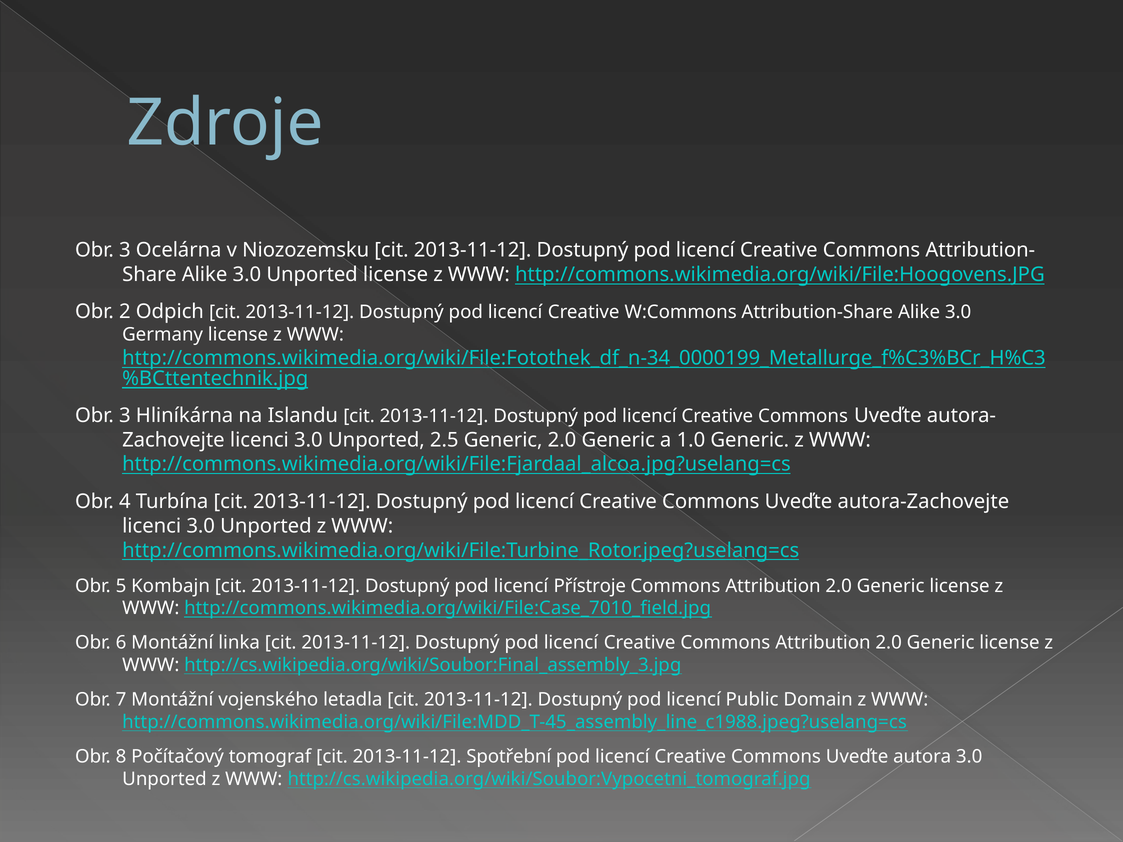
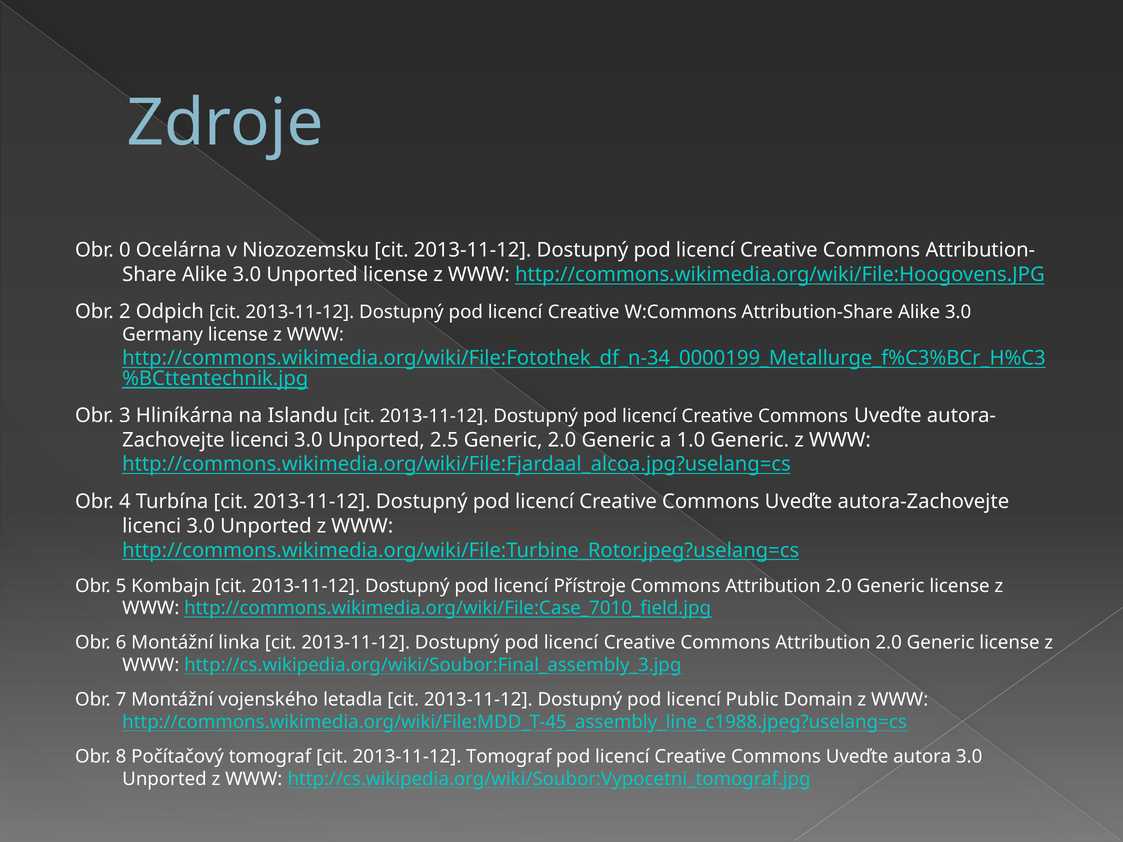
3: 3 -> 0 (125, 250)
2013-11-12 Spotřební: Spotřební -> Tomograf (509, 757)
